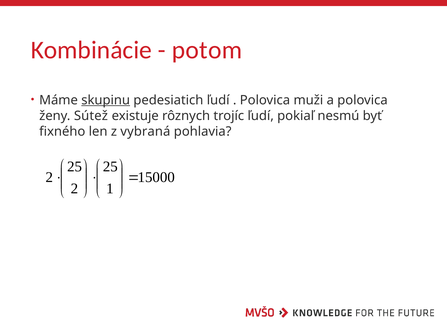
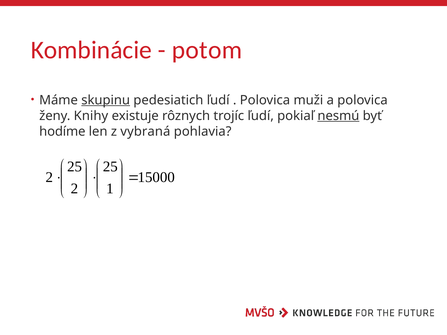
Sútež: Sútež -> Knihy (91, 116)
nesmú underline: none -> present (338, 116)
fixného: fixného -> hodíme (62, 132)
